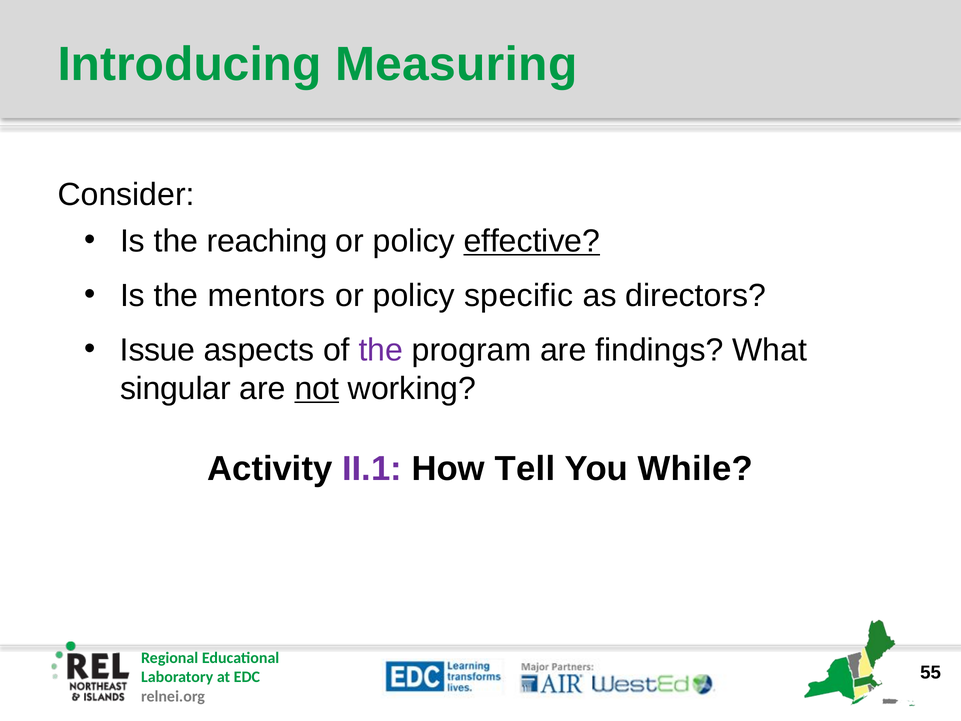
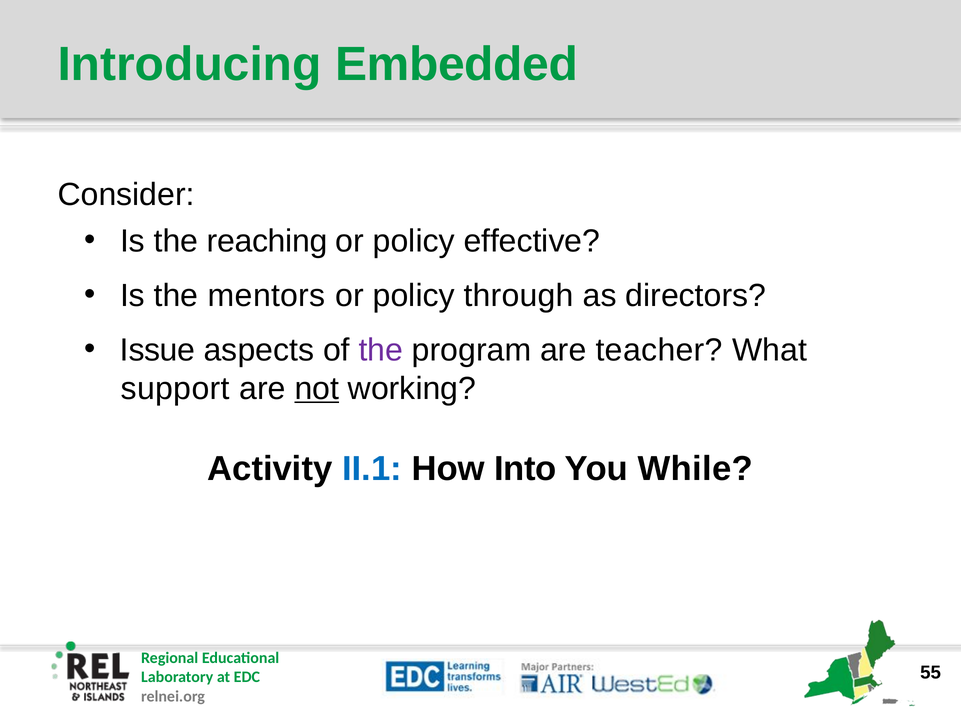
Measuring: Measuring -> Embedded (457, 64)
effective underline: present -> none (532, 241)
specific: specific -> through (519, 295)
findings: findings -> teacher (659, 350)
singular: singular -> support (175, 388)
II.1 colour: purple -> blue (372, 469)
Tell: Tell -> Into (525, 469)
